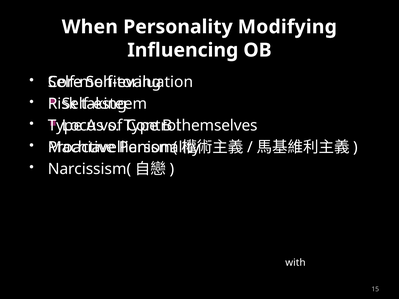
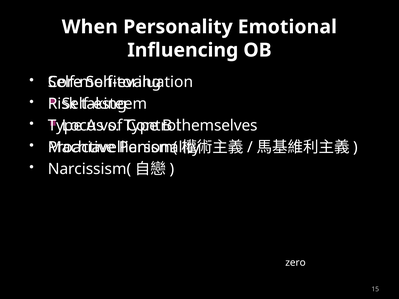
Modifying: Modifying -> Emotional (287, 27)
with: with -> zero (295, 263)
